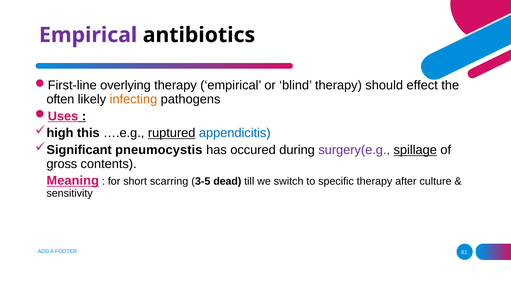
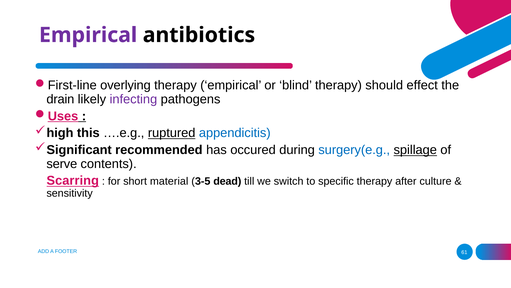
often: often -> drain (60, 99)
infecting colour: orange -> purple (133, 99)
pneumocystis: pneumocystis -> recommended (159, 150)
surgery(e.g colour: purple -> blue (354, 150)
gross: gross -> serve (62, 163)
Meaning: Meaning -> Scarring (73, 180)
scarring: scarring -> material (169, 181)
